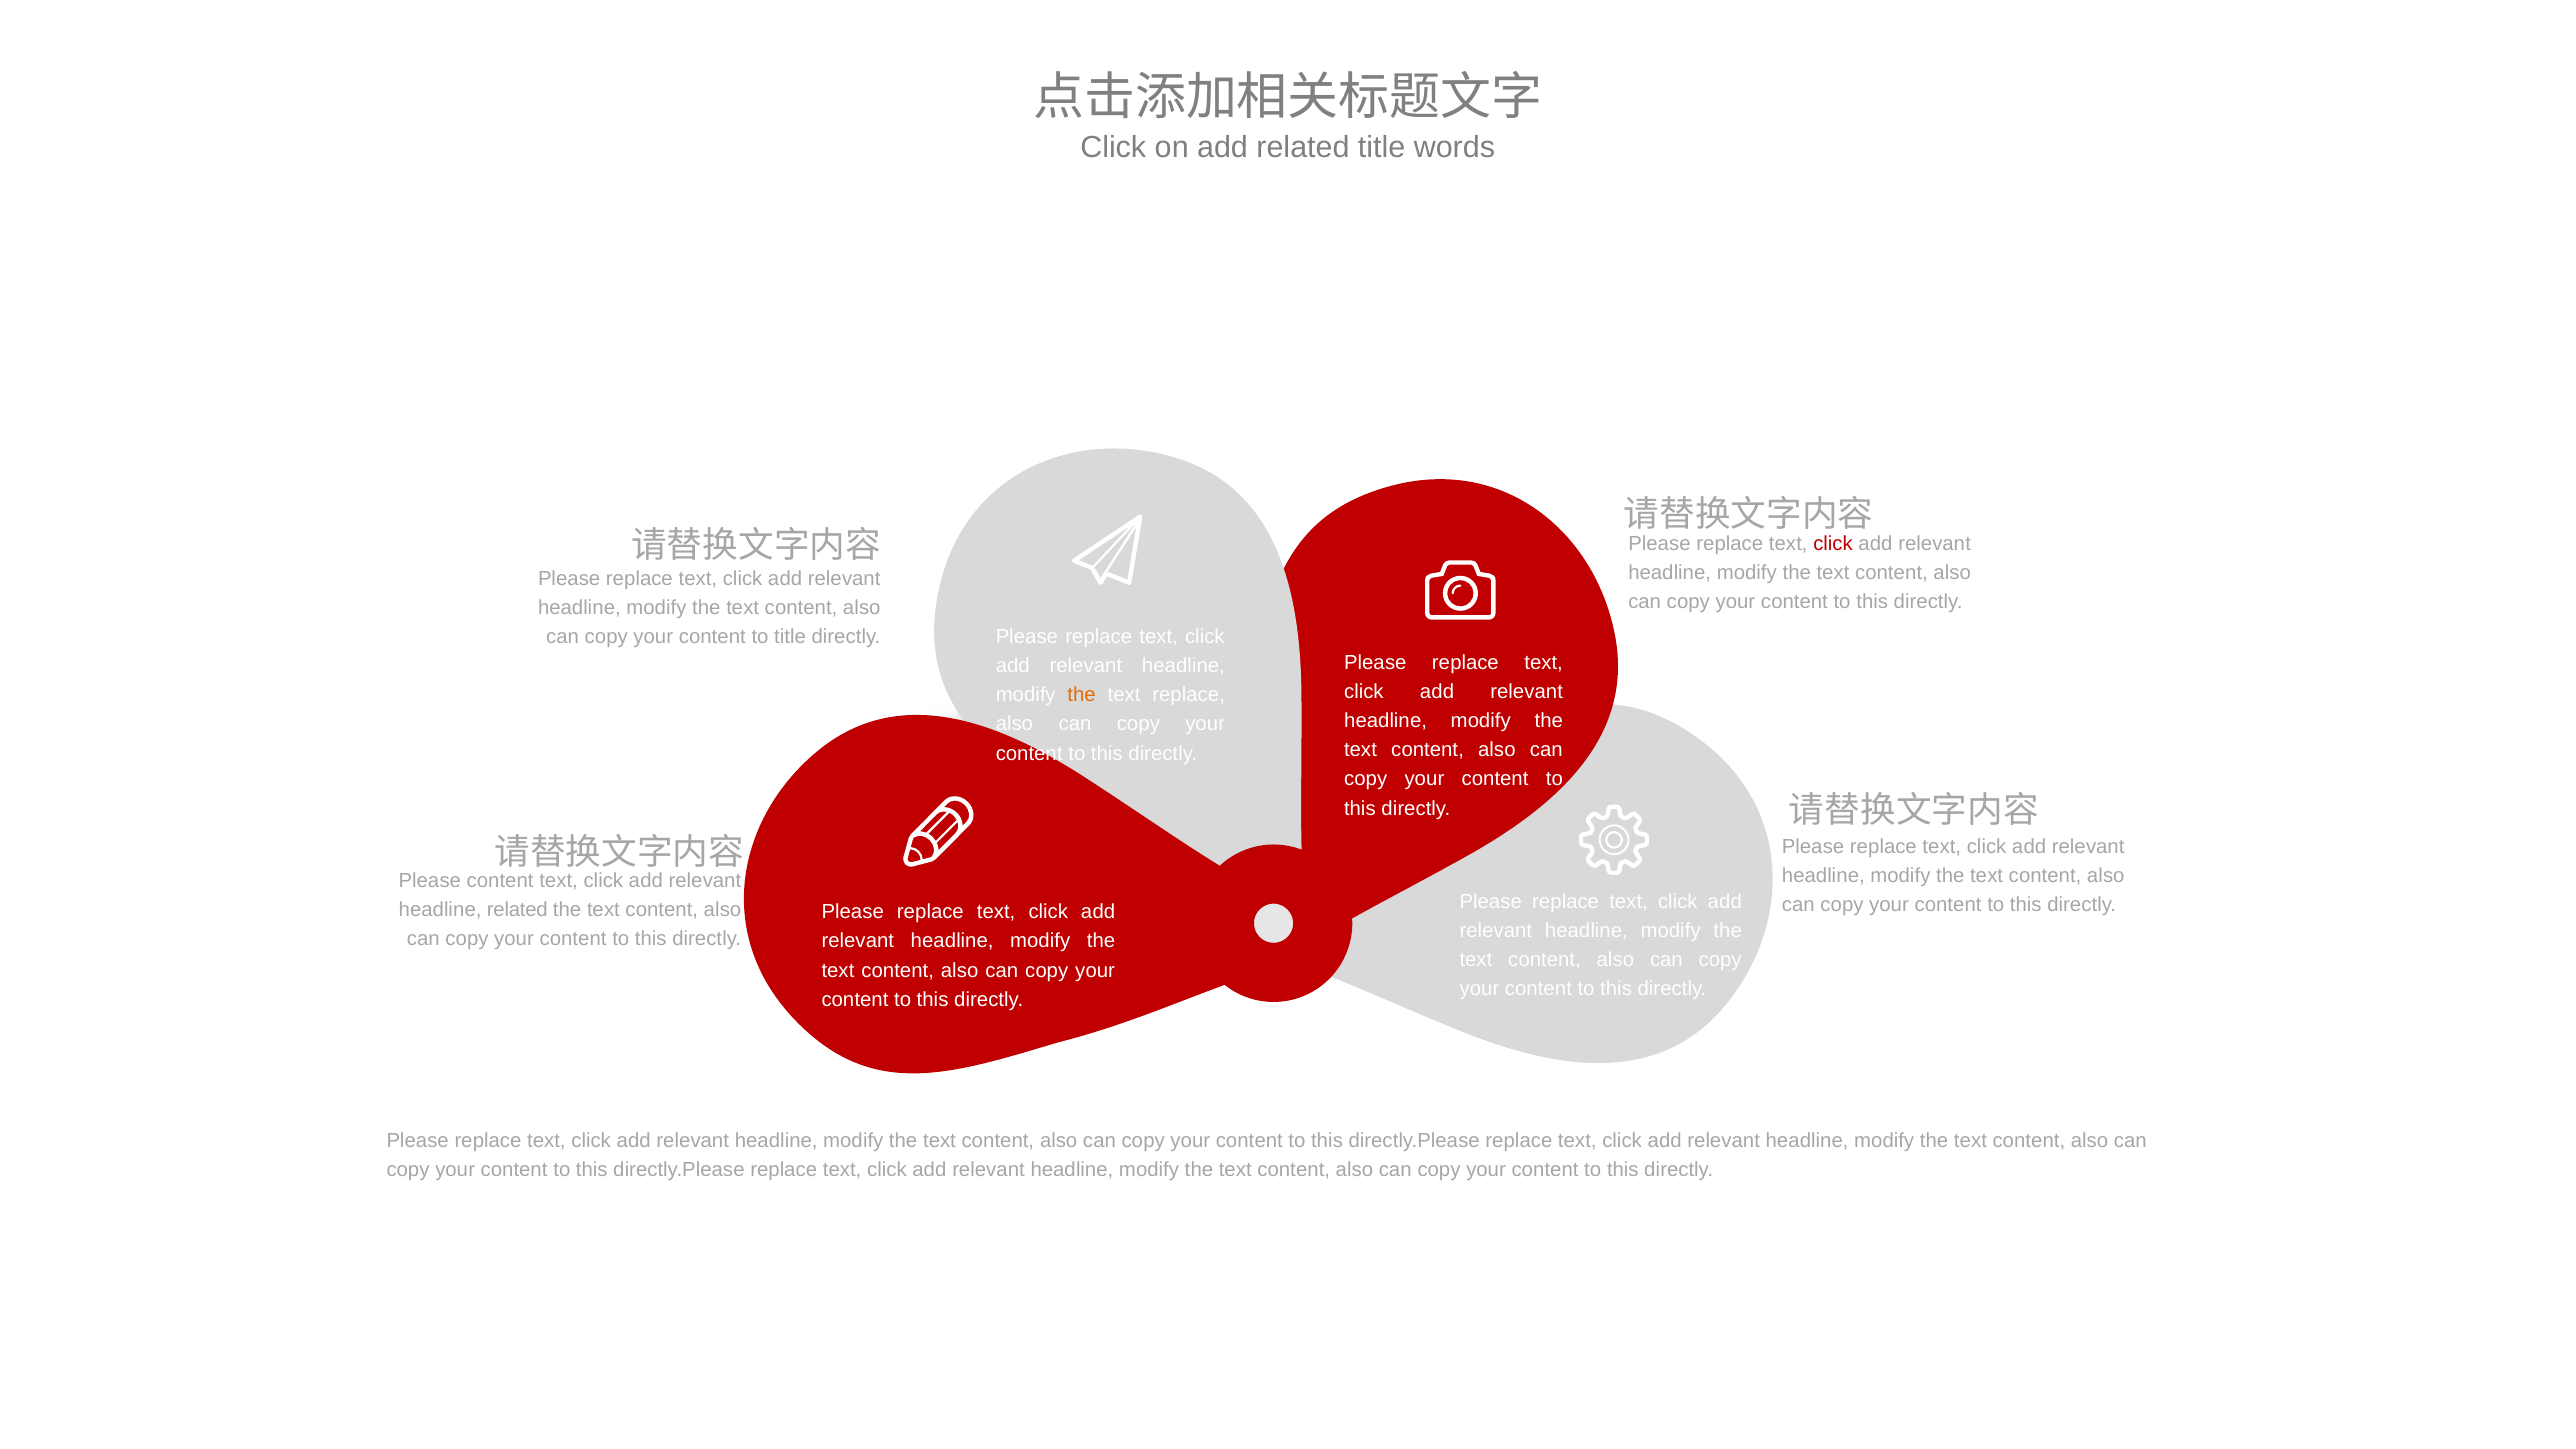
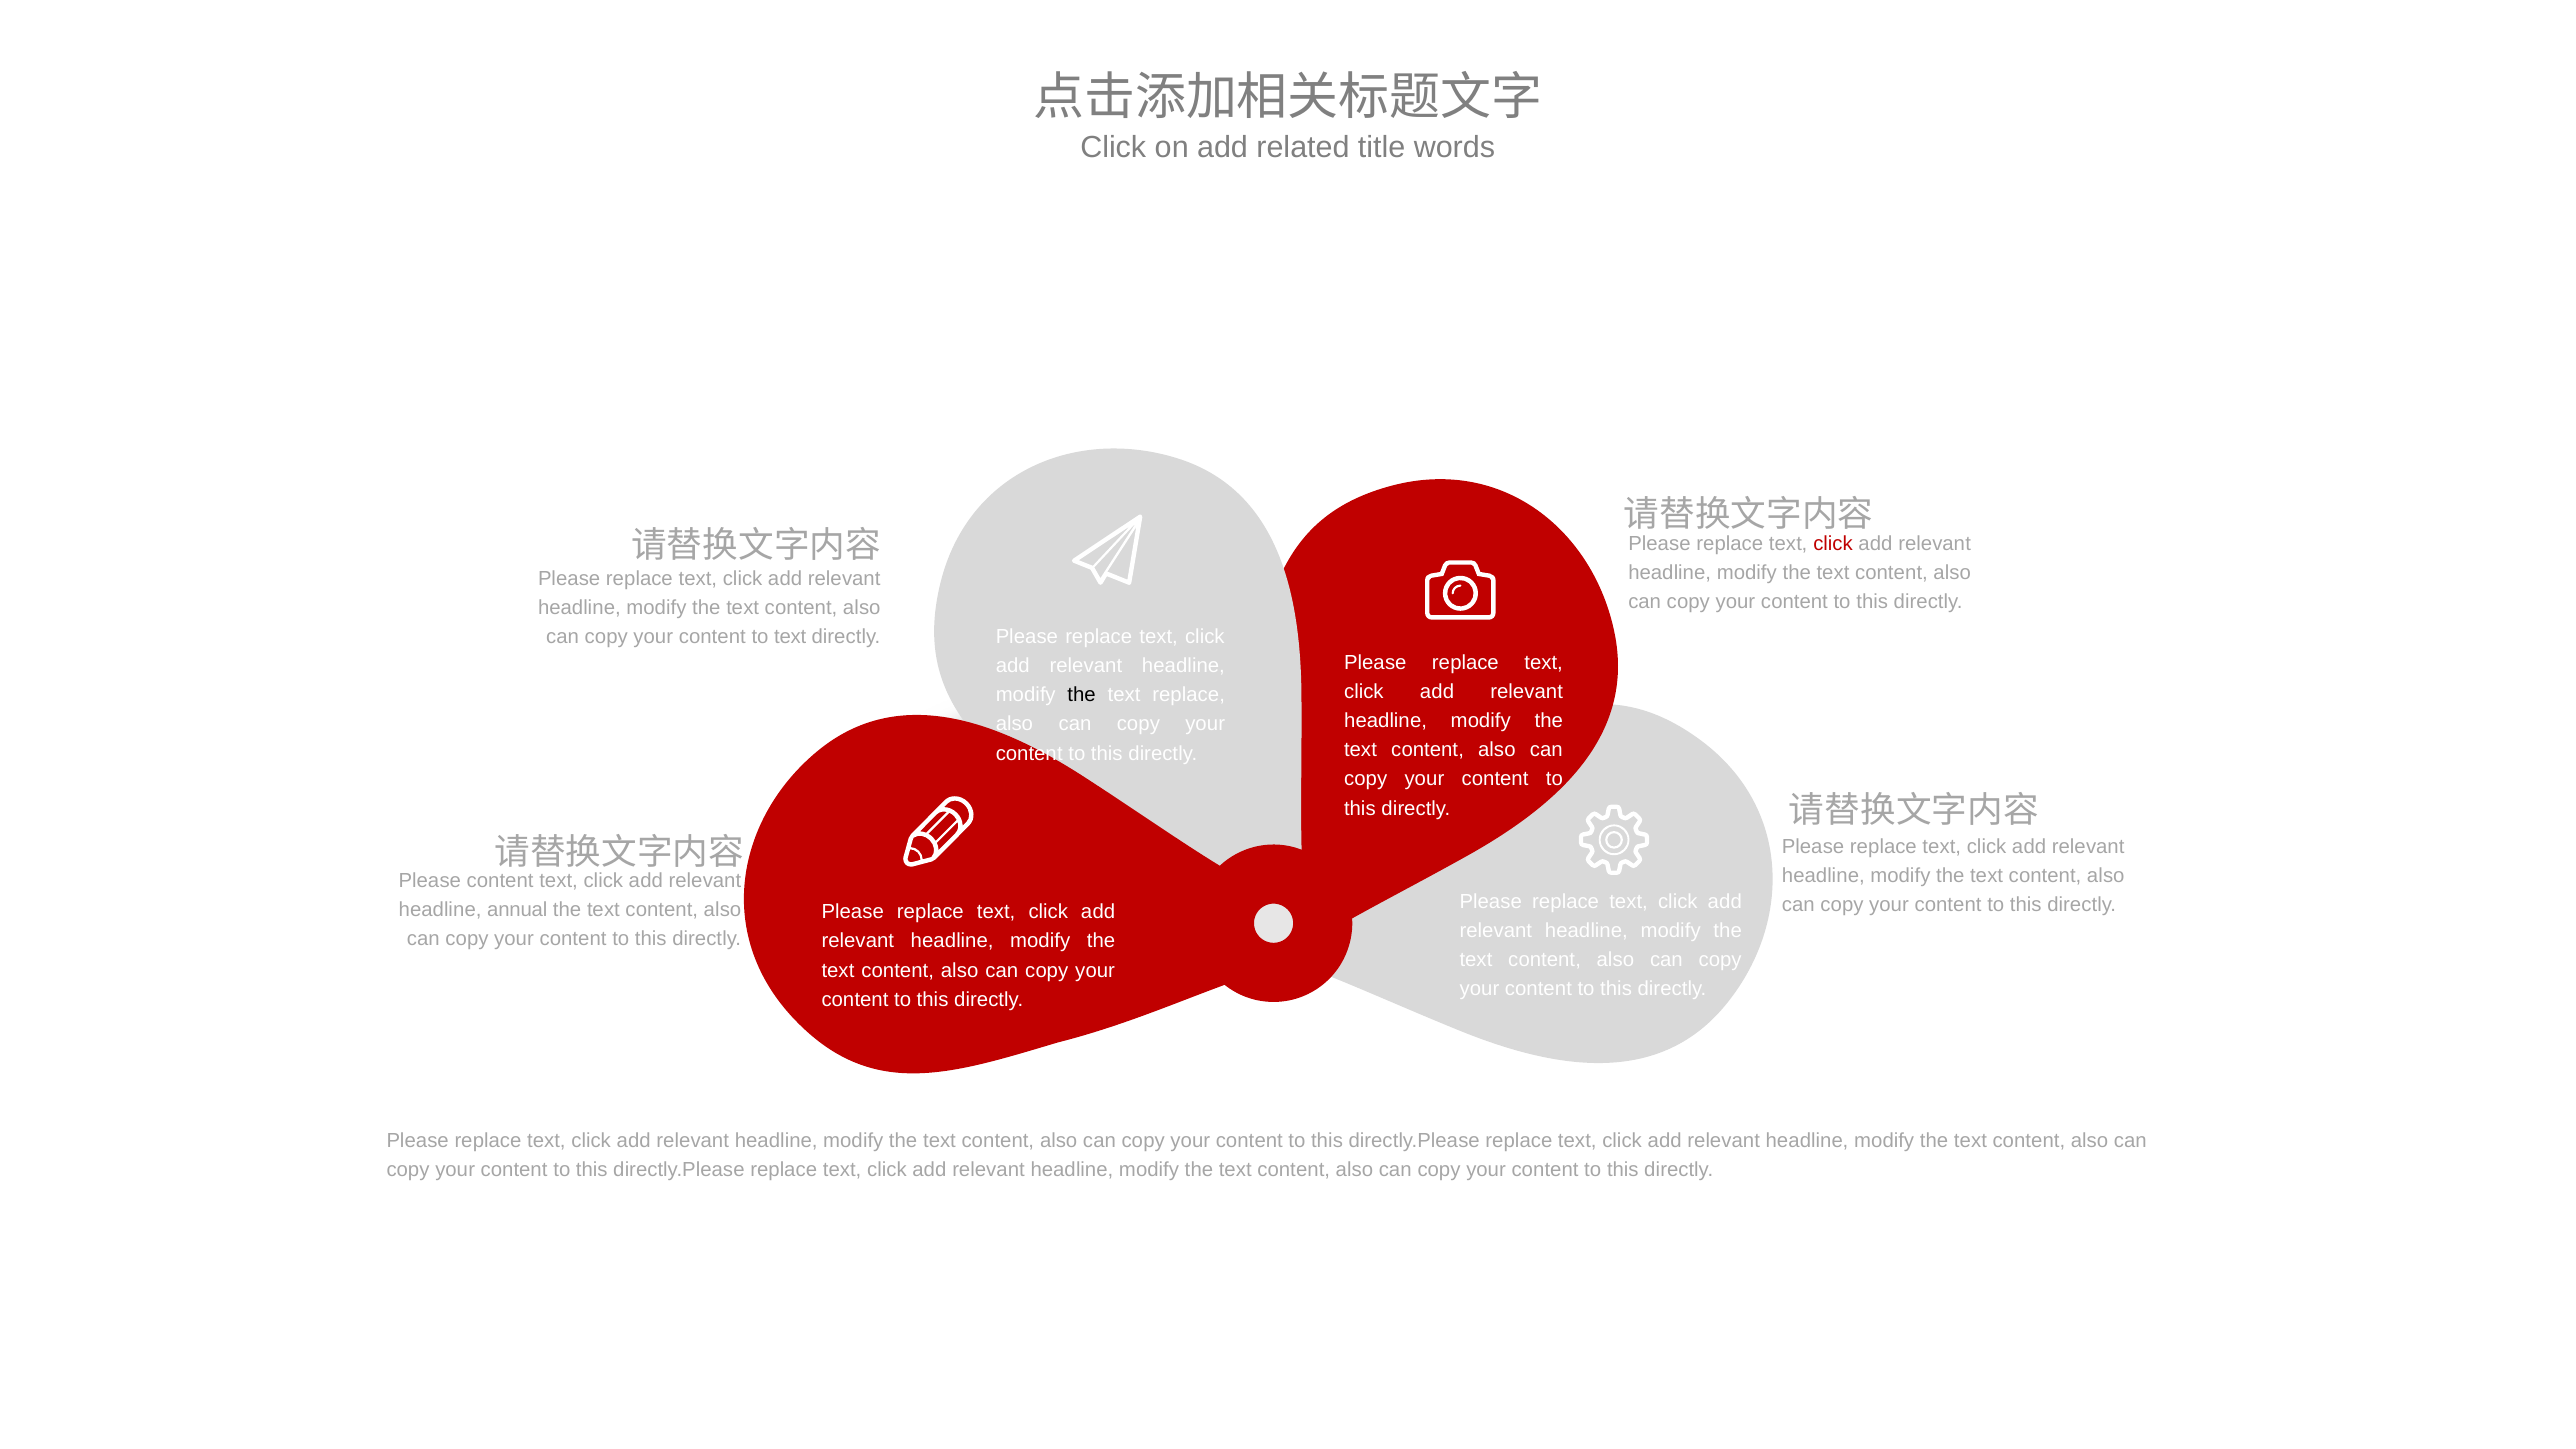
to title: title -> text (790, 637)
the colour: orange -> black (1082, 695)
headline related: related -> annual (517, 910)
